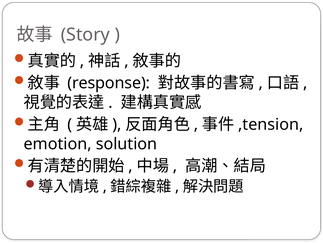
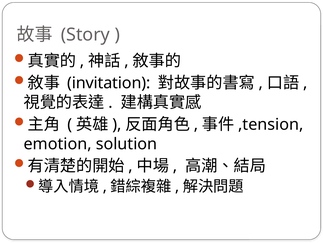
response: response -> invitation (109, 83)
